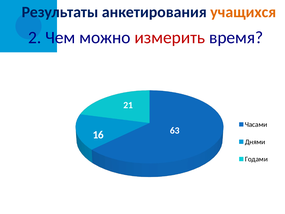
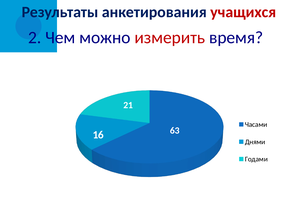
учащихся colour: orange -> red (243, 12)
